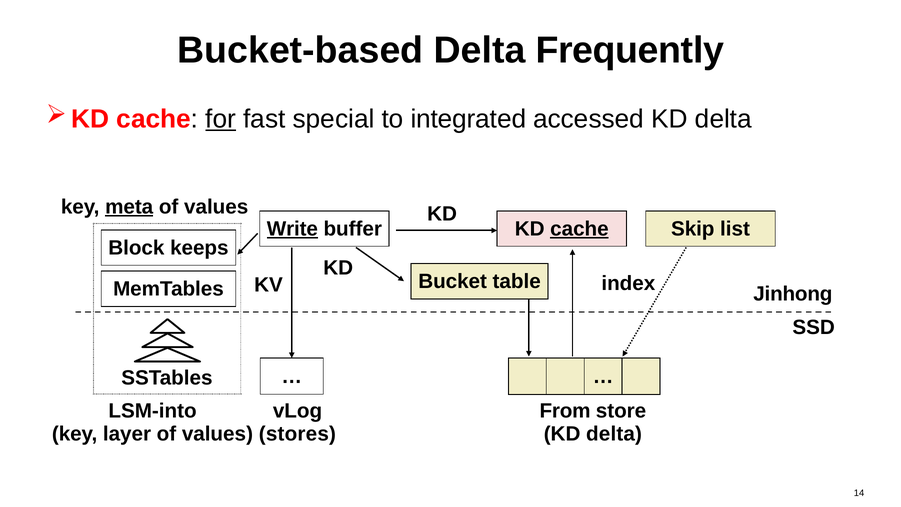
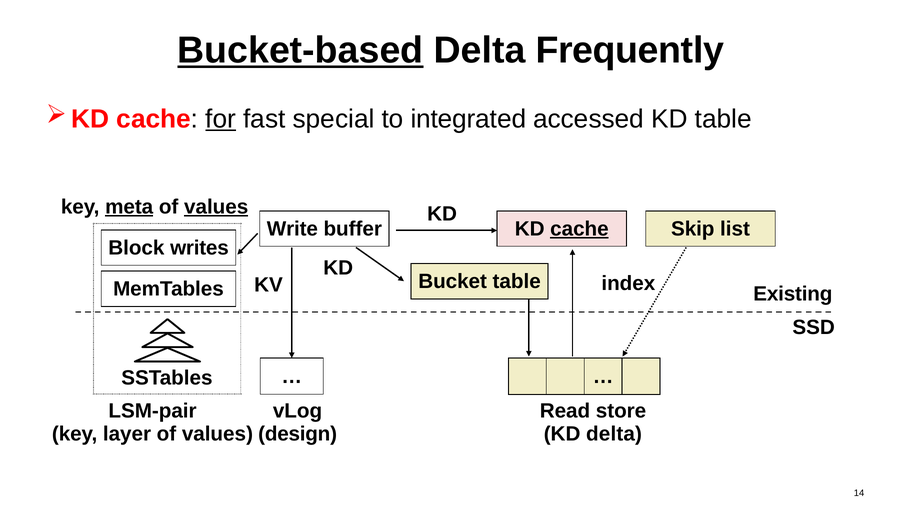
Bucket-based underline: none -> present (300, 51)
accessed KD delta: delta -> table (723, 119)
values underline: none -> present (216, 207)
Write underline: present -> none (292, 229)
keeps: keeps -> writes (199, 248)
Jinhong: Jinhong -> Existing (793, 294)
LSM-into: LSM-into -> LSM-pair (153, 411)
From: From -> Read (565, 411)
stores: stores -> design (298, 434)
